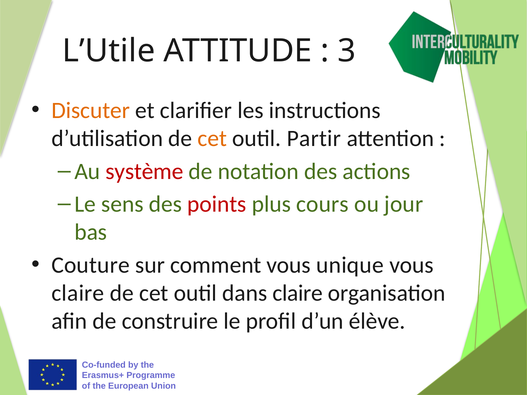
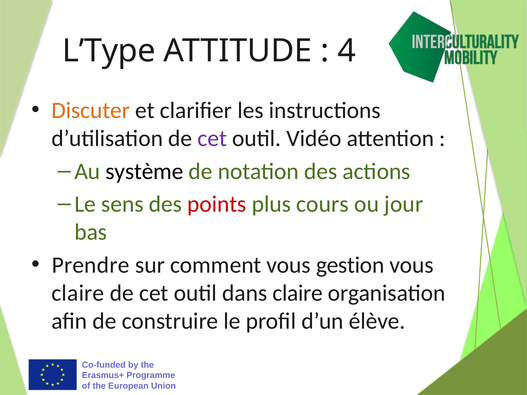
L’Utile: L’Utile -> L’Type (109, 51)
3: 3 -> 4 (347, 51)
cet colour: orange -> purple (212, 139)
Partir: Partir -> Vidéo (314, 139)
système colour: red -> black (145, 171)
Couture: Couture -> Prendre (91, 265)
unique: unique -> gestion (350, 265)
